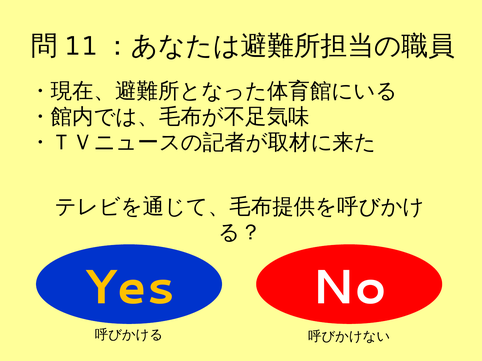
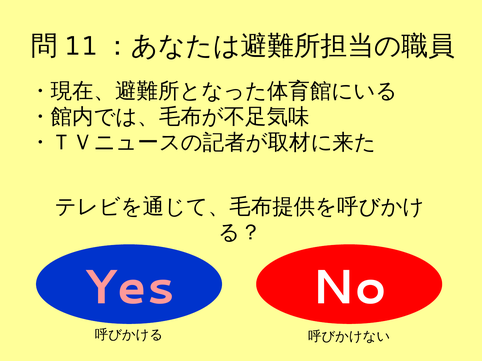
Yes colour: yellow -> pink (129, 288)
